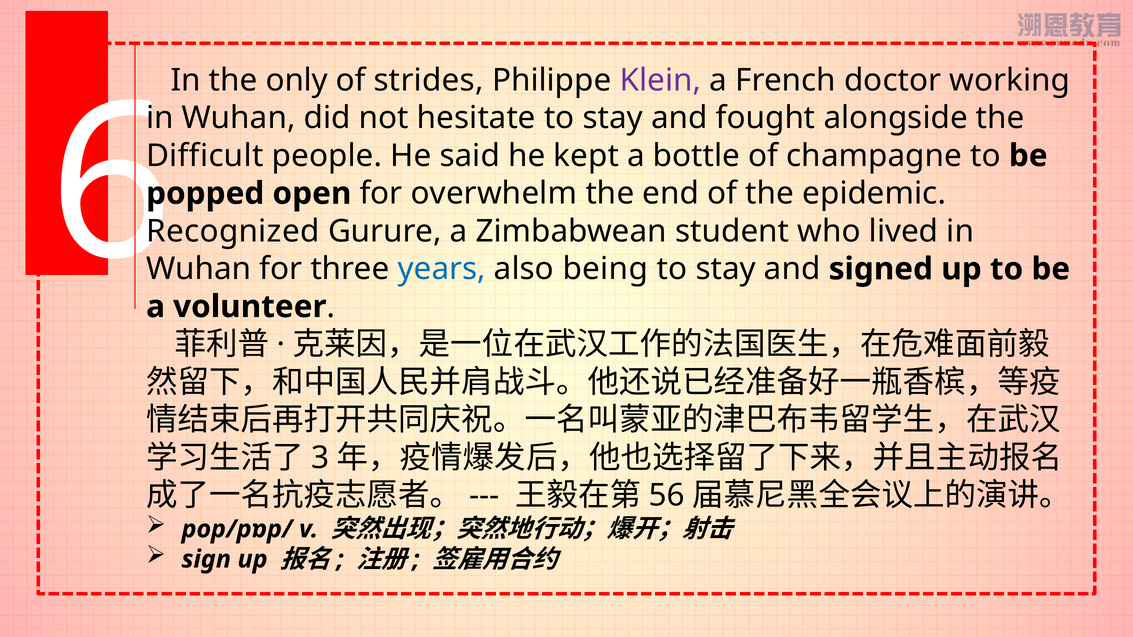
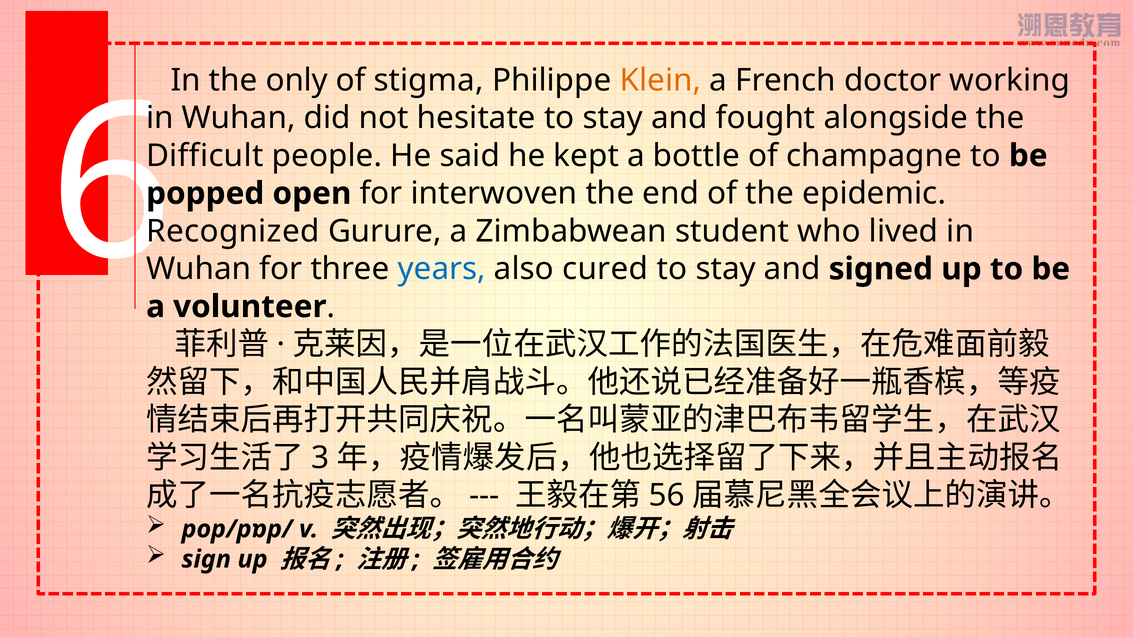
strides: strides -> stigma (429, 80)
Klein colour: purple -> orange (660, 80)
overwhelm: overwhelm -> interwoven (494, 194)
being: being -> cured (605, 269)
